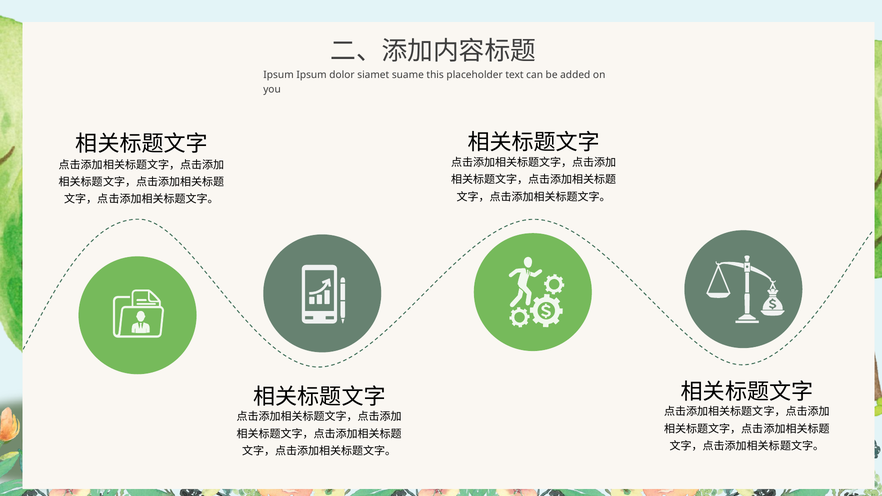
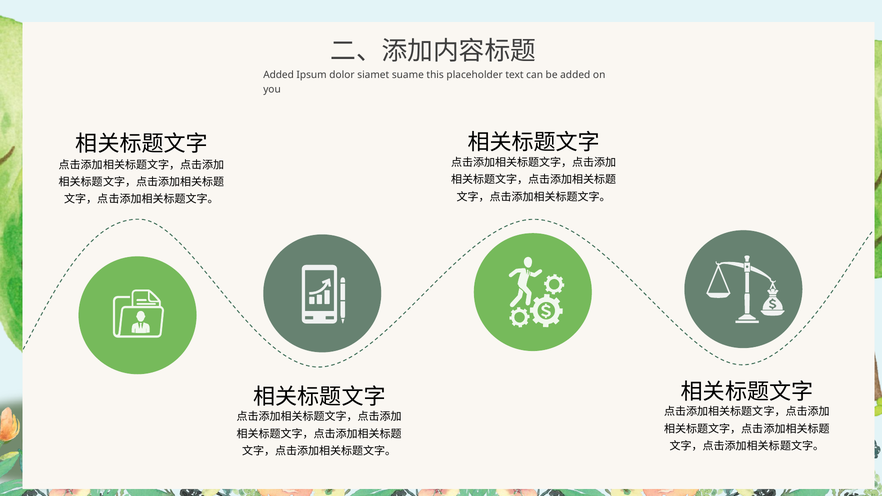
Ipsum: Ipsum -> Added (279, 75)
